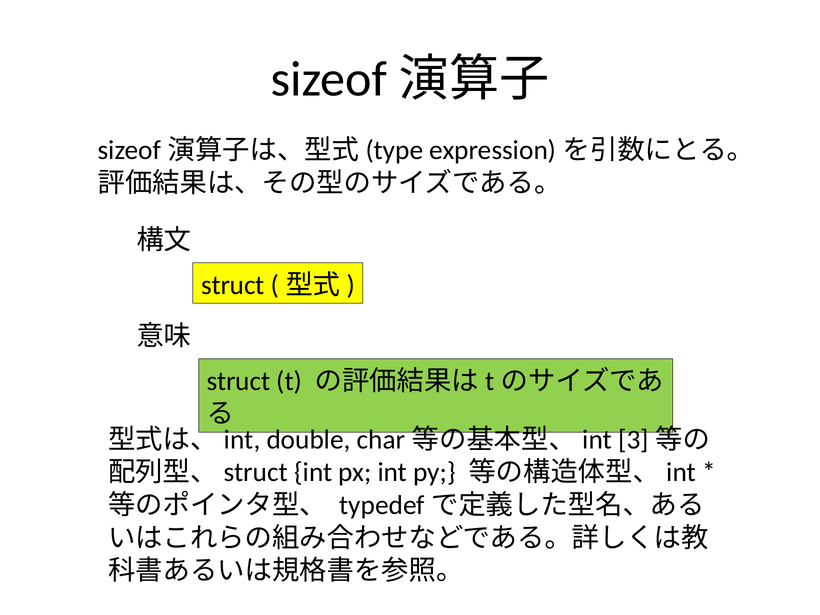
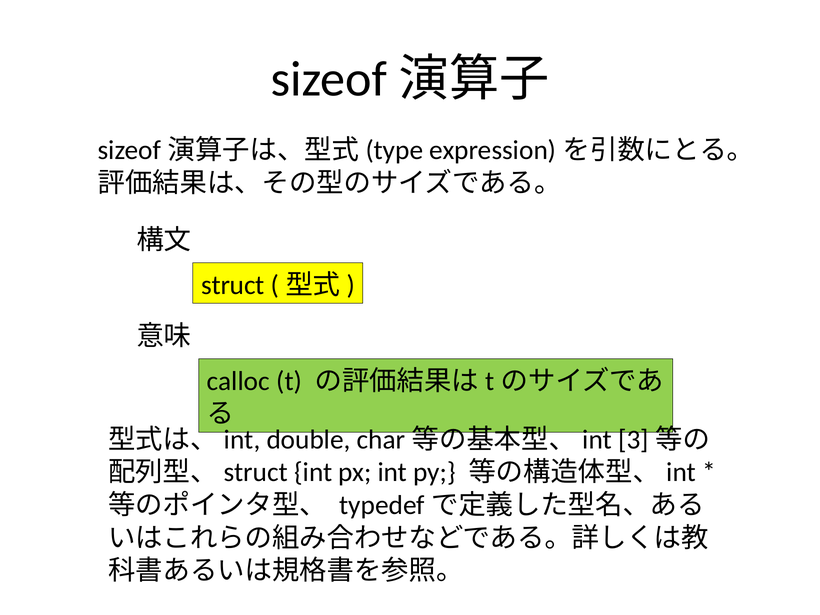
struct: struct -> calloc (238, 381)
